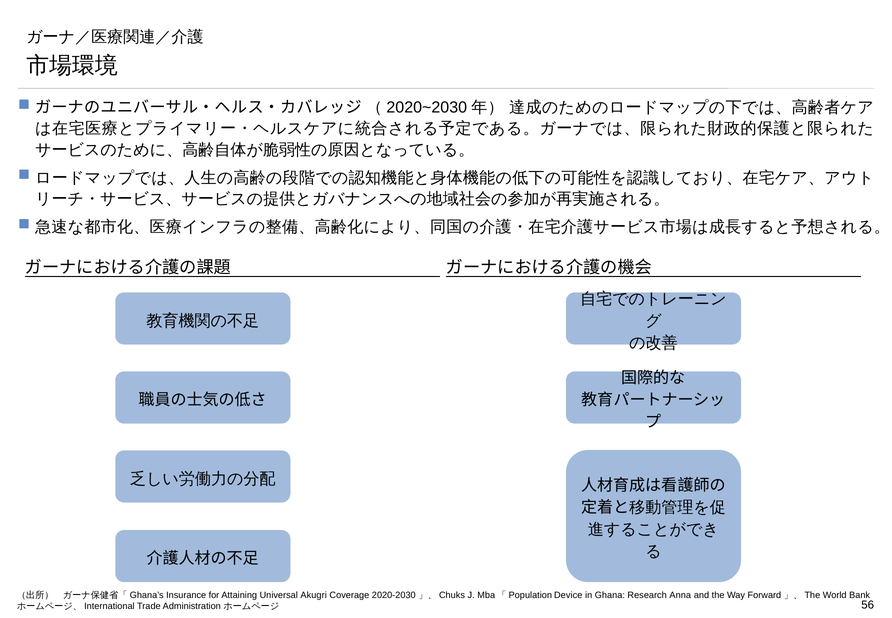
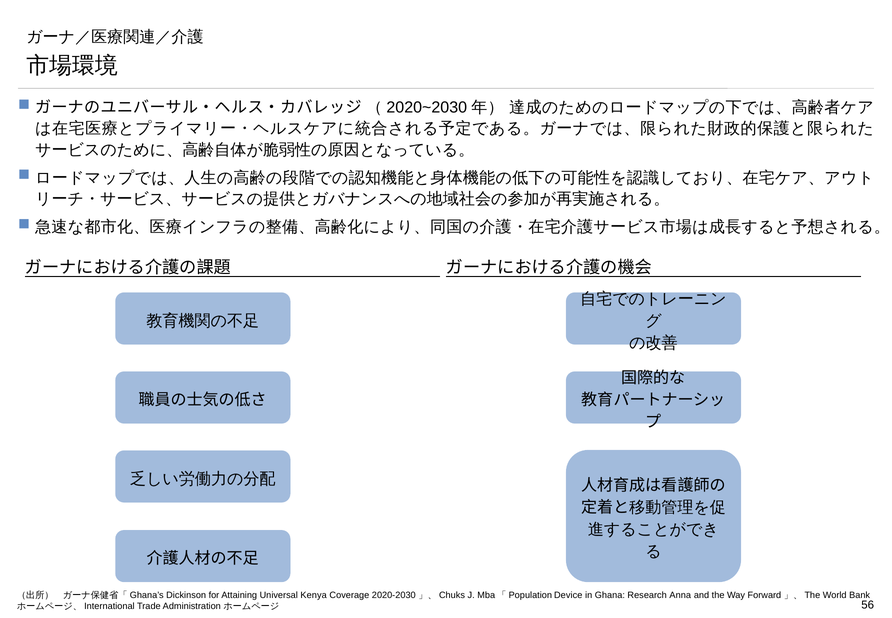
Insurance: Insurance -> Dickinson (186, 595)
Akugri: Akugri -> Kenya (314, 595)
